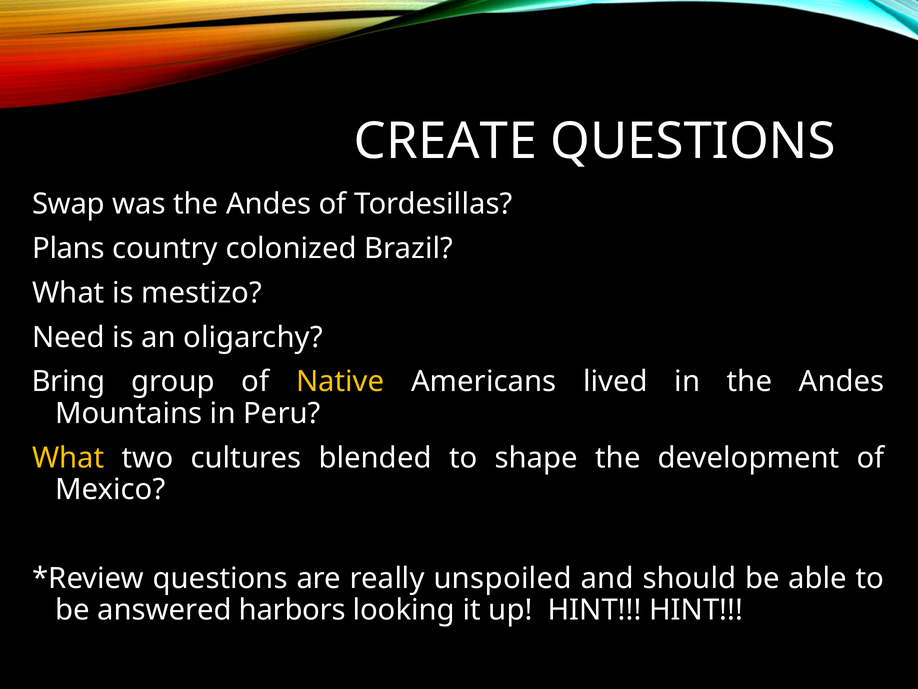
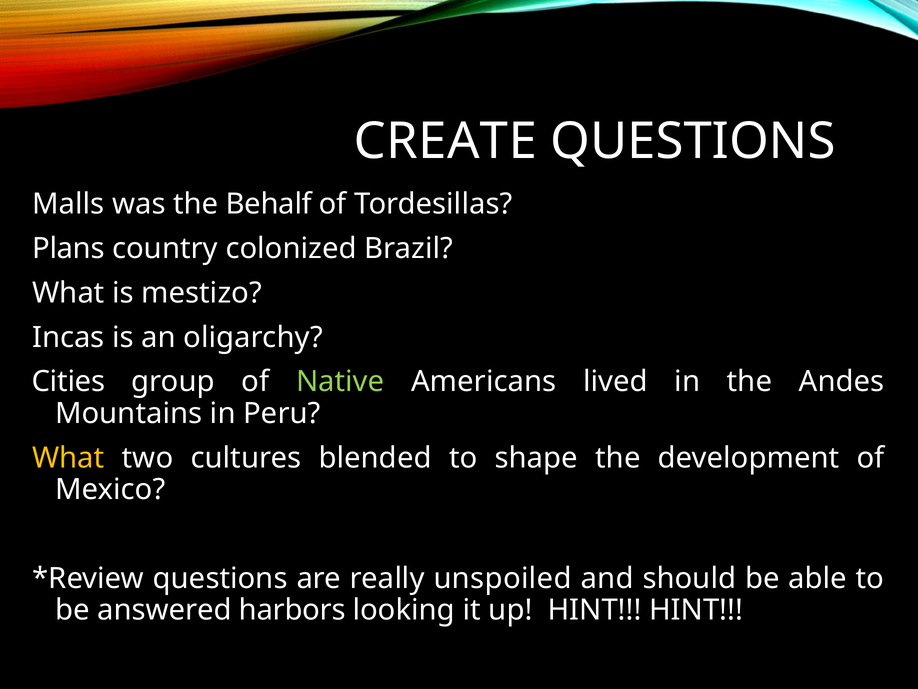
Swap: Swap -> Malls (68, 204)
was the Andes: Andes -> Behalf (269, 204)
Need: Need -> Incas (68, 337)
Bring: Bring -> Cities (68, 382)
Native colour: yellow -> light green (340, 382)
